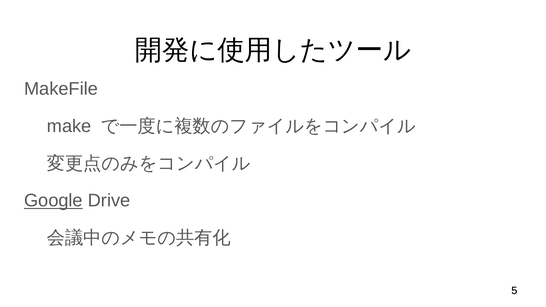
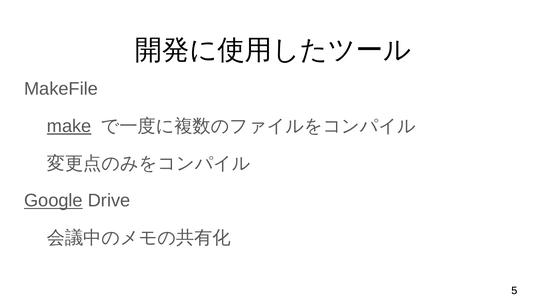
make underline: none -> present (69, 126)
